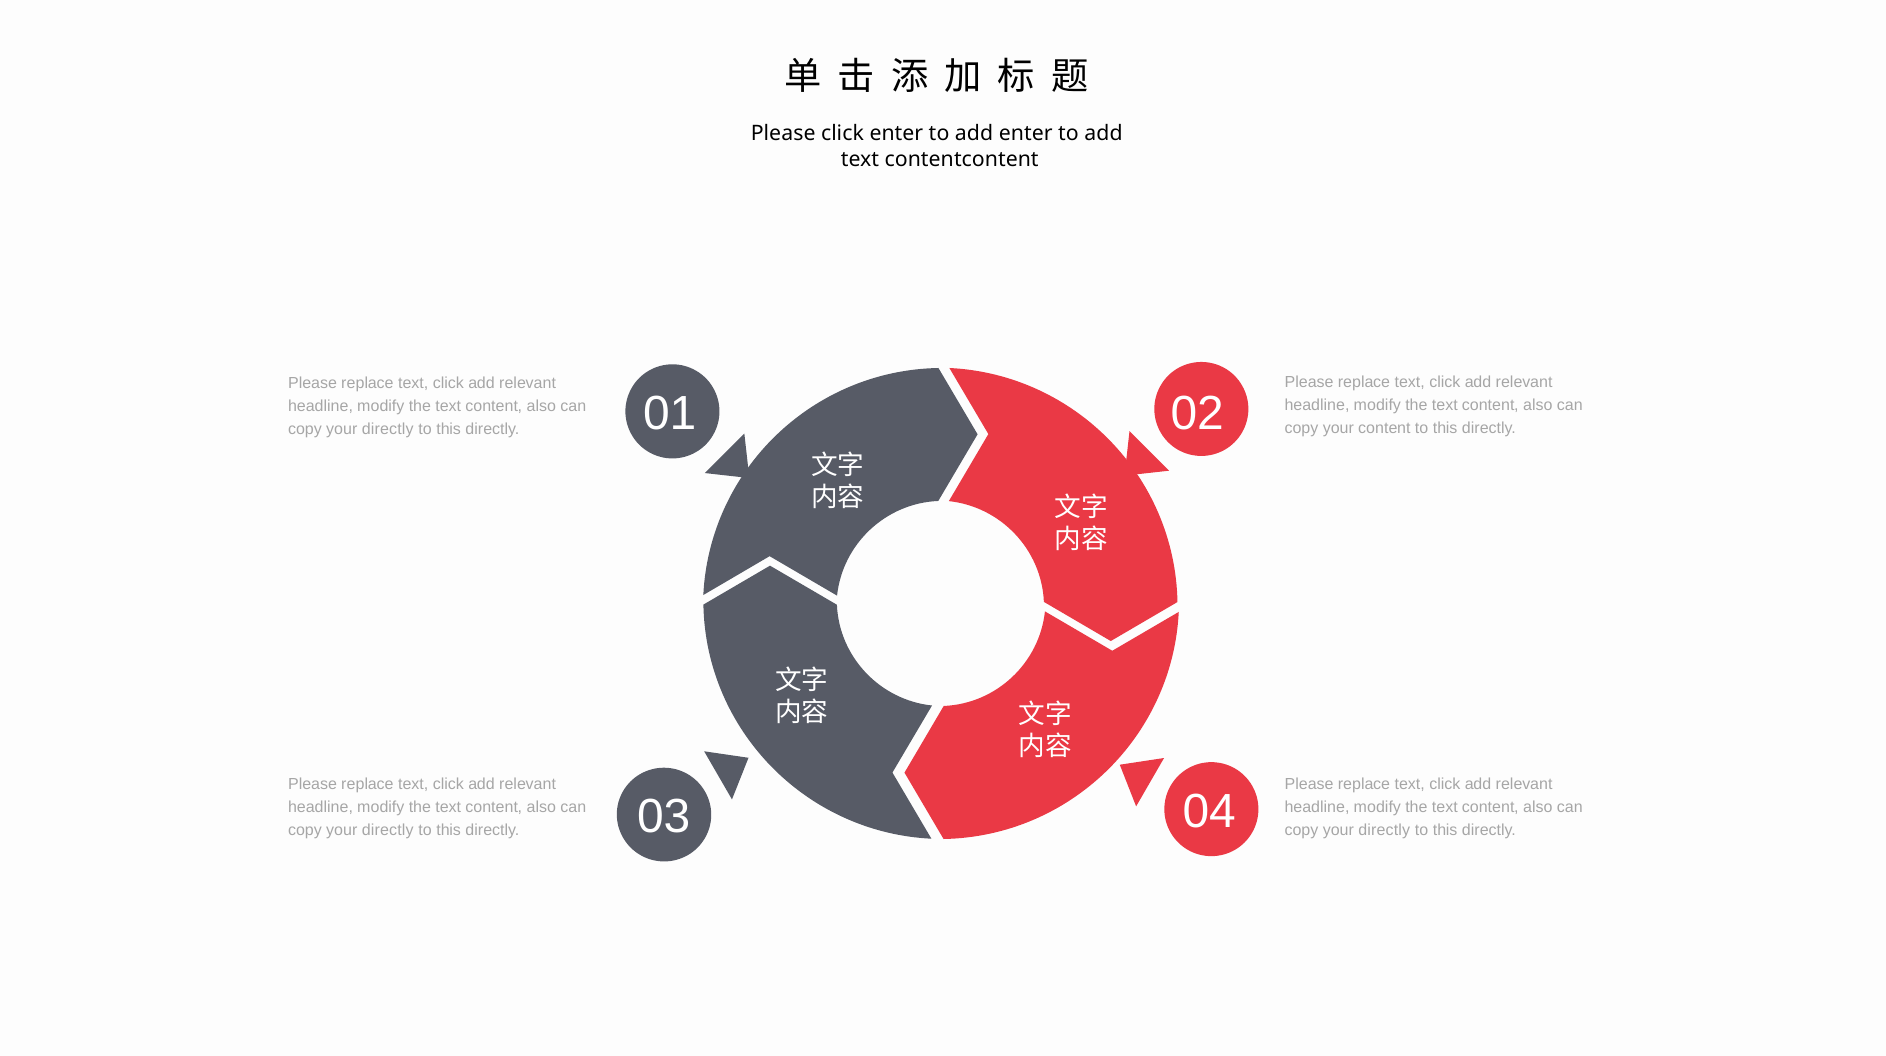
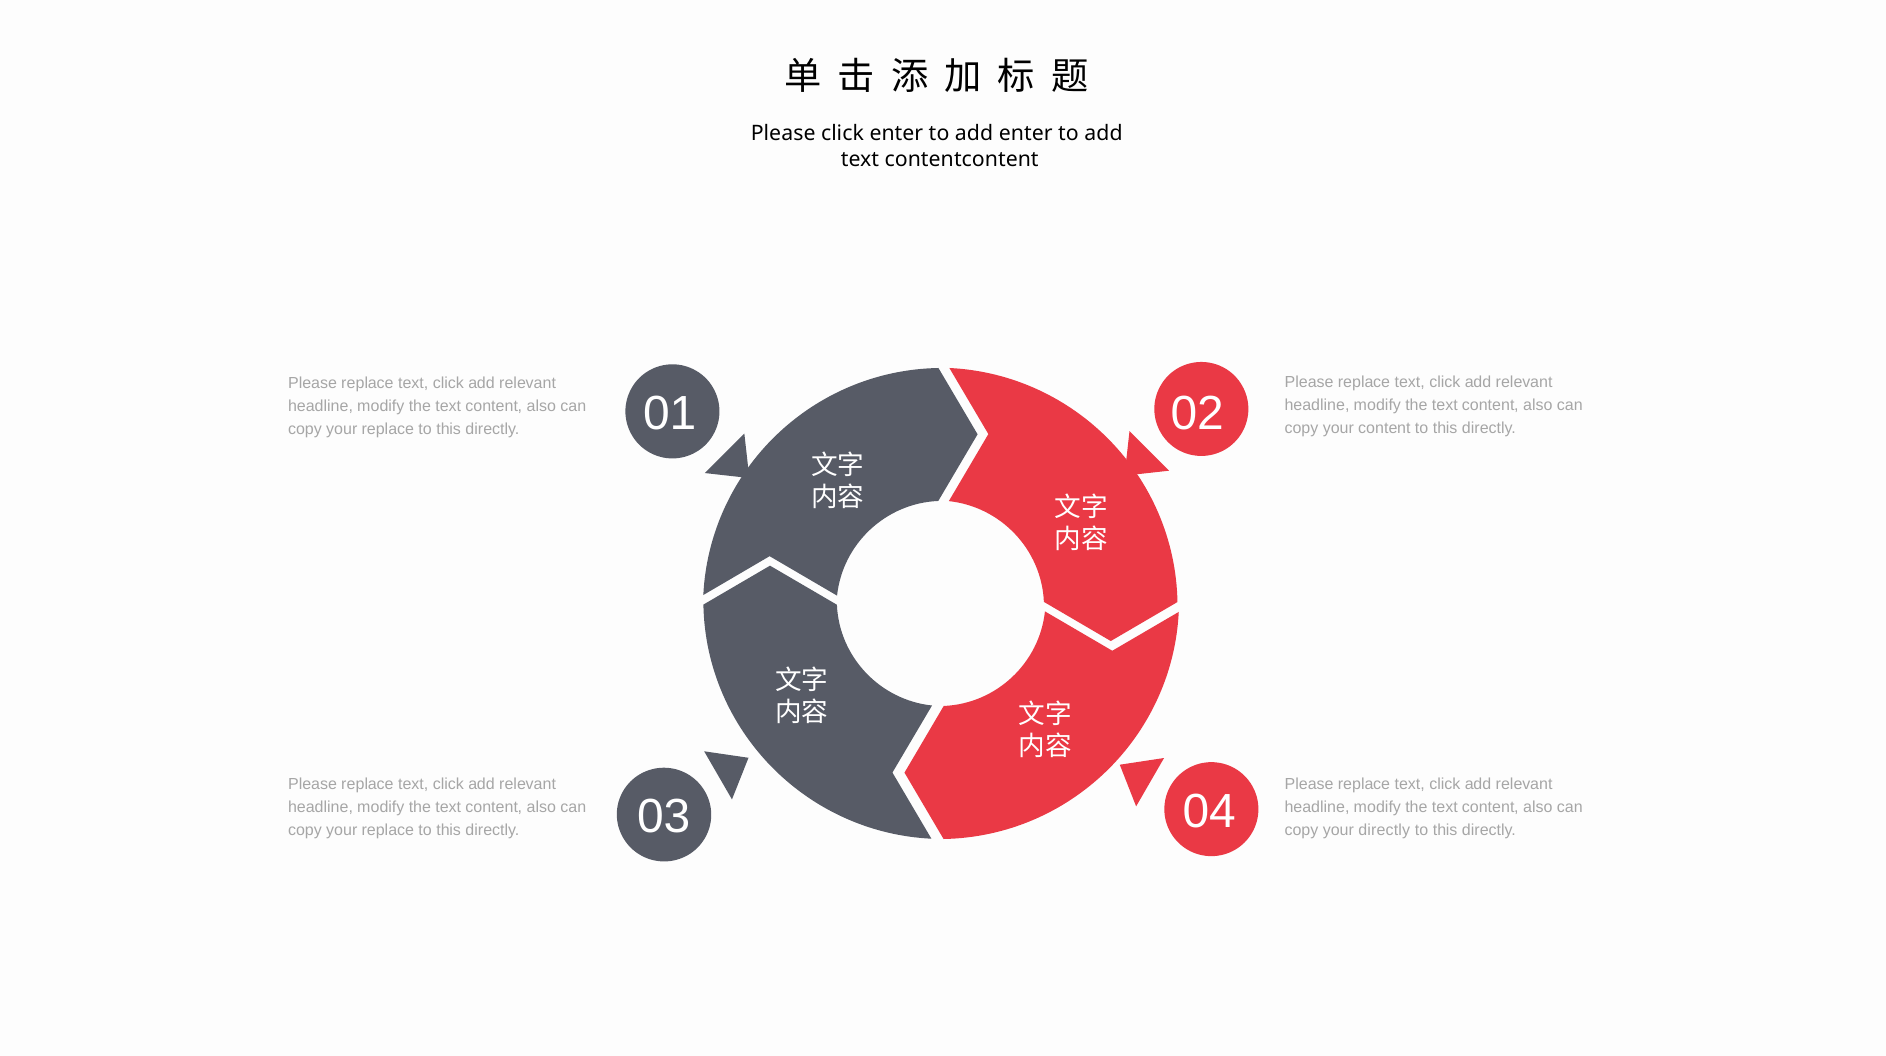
directly: directly -> replace (388, 429)
directly: directly -> replace (388, 831)
